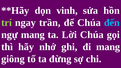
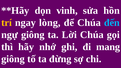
trí colour: light green -> yellow (7, 23)
trần: trần -> lòng (50, 23)
ngự mang: mang -> giông (33, 35)
